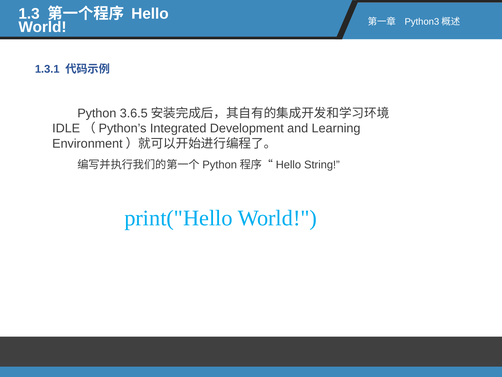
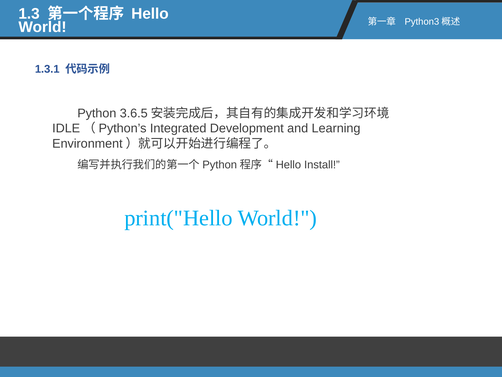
String: String -> Install (322, 164)
